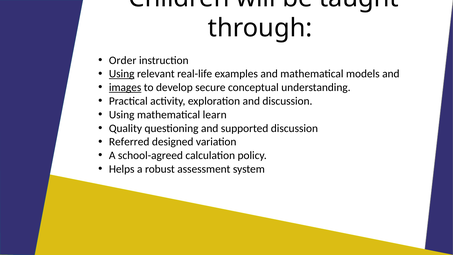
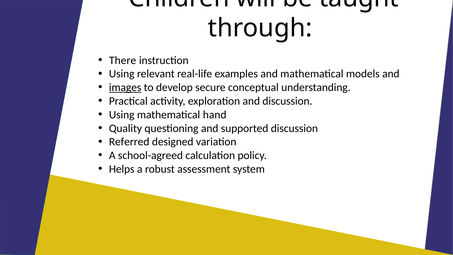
Order: Order -> There (123, 60)
Using underline: present -> none (122, 74)
learn: learn -> hand (215, 115)
